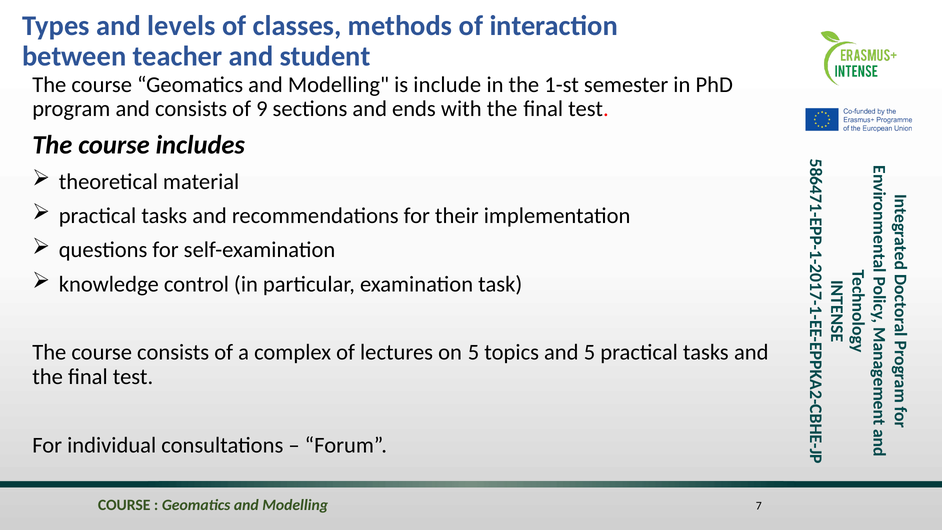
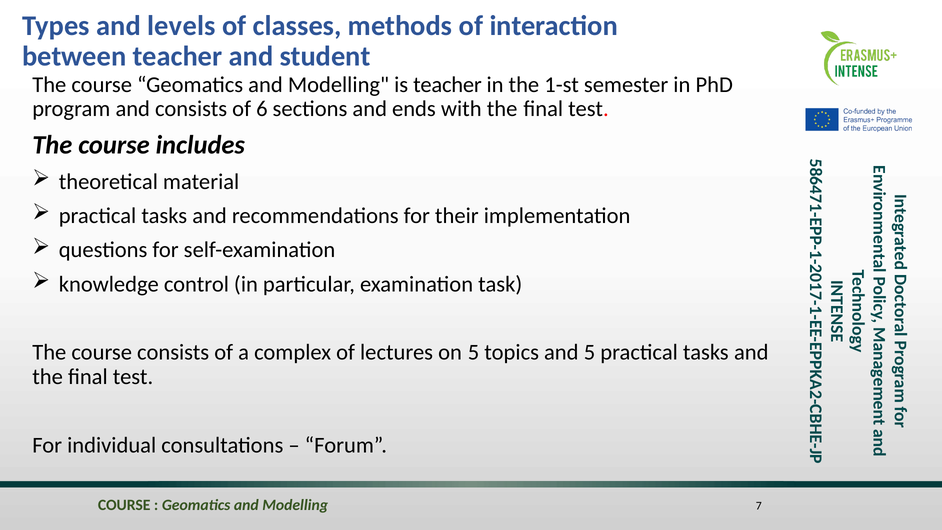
is include: include -> teacher (447, 85)
of 9: 9 -> 6 (262, 109)
